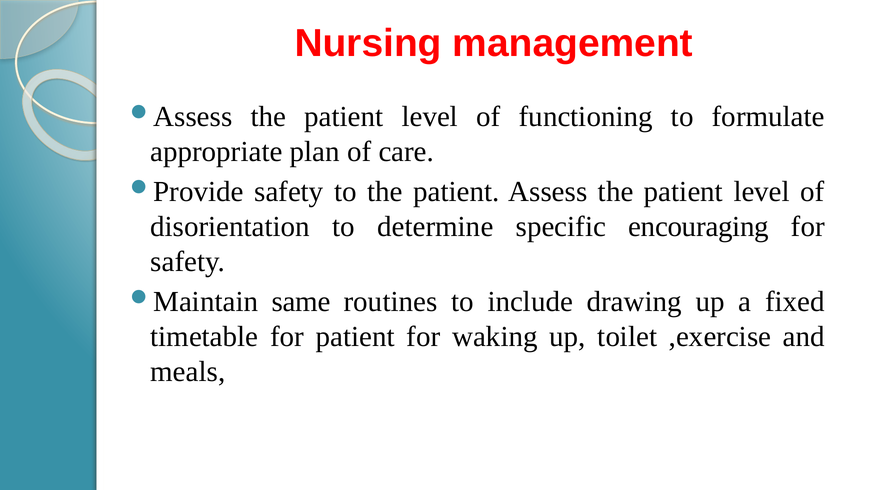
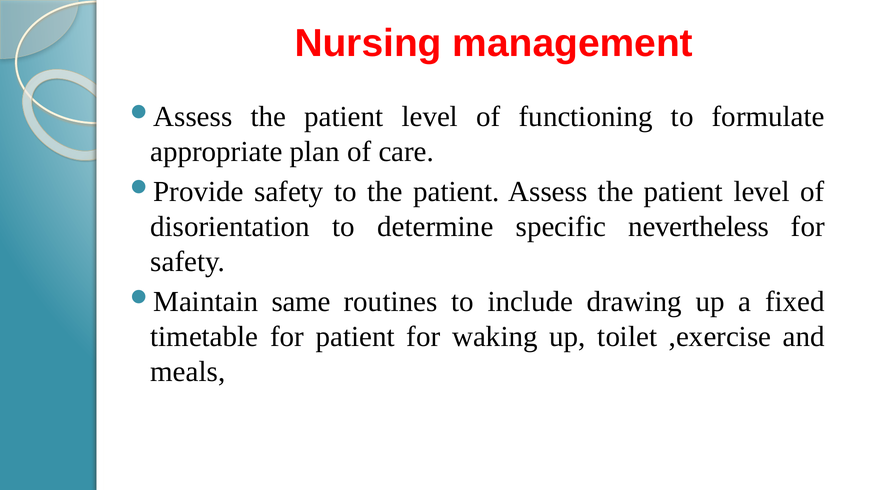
encouraging: encouraging -> nevertheless (699, 227)
